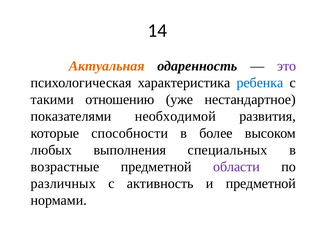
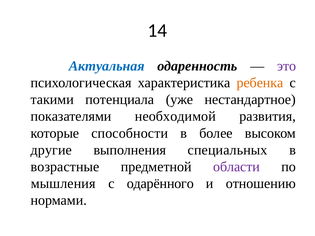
Актуальная colour: orange -> blue (107, 66)
ребенка colour: blue -> orange (260, 83)
отношению: отношению -> потенциала (120, 100)
любых: любых -> другие (51, 150)
различных: различных -> мышления (63, 184)
активность: активность -> одарённого (160, 184)
и предметной: предметной -> отношению (261, 184)
